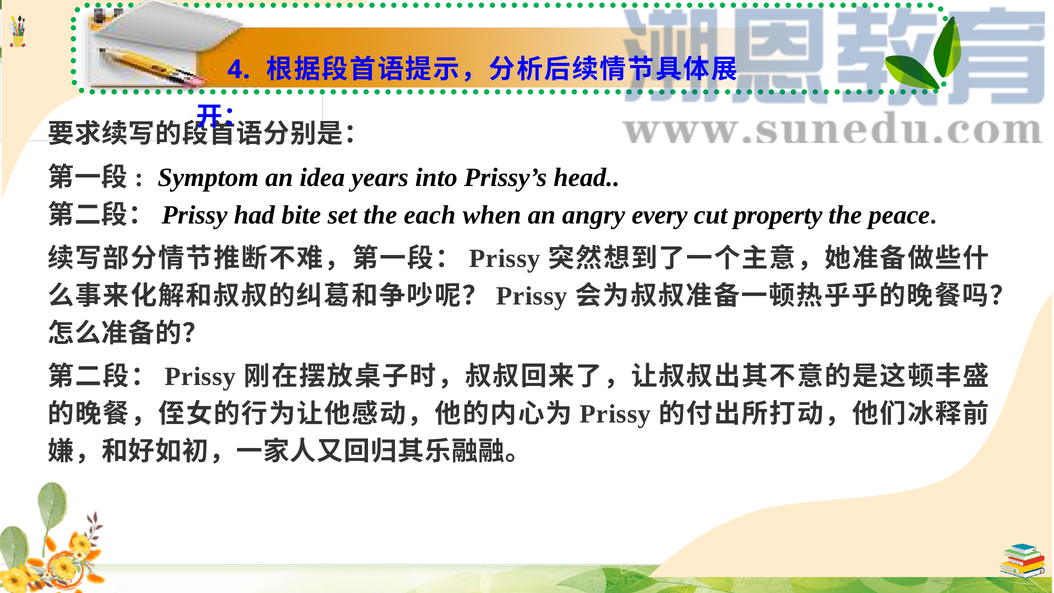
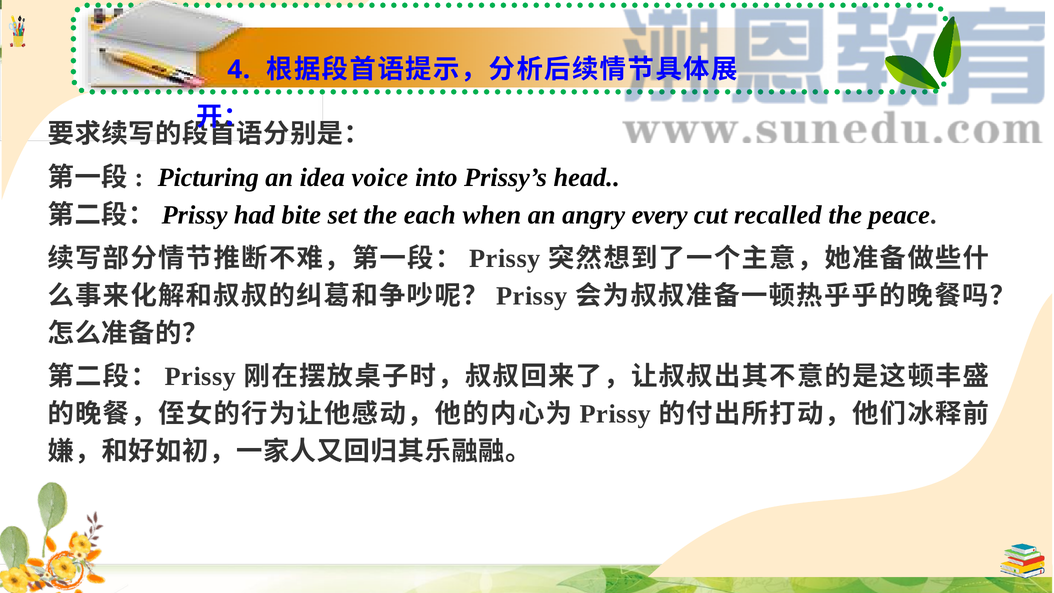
Symptom: Symptom -> Picturing (208, 178)
years: years -> voice (380, 178)
property: property -> recalled (778, 215)
